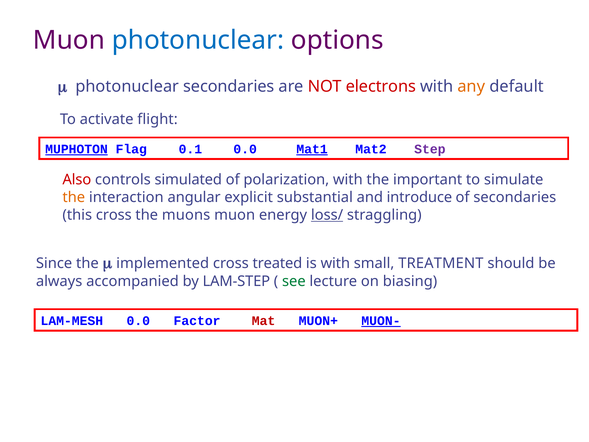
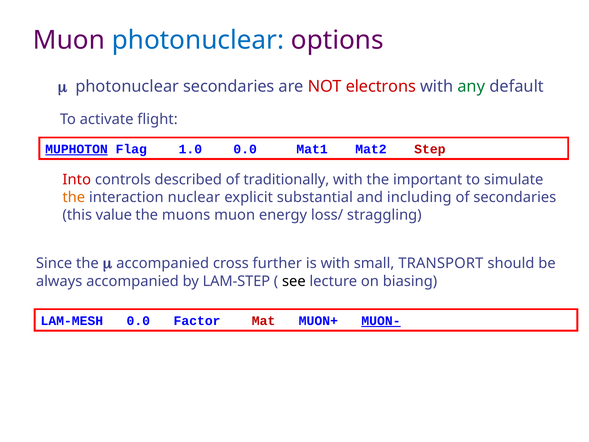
any colour: orange -> green (471, 86)
0.1: 0.1 -> 1.0 (190, 149)
Mat1 underline: present -> none (312, 149)
Step colour: purple -> red (430, 149)
Also: Also -> Into (77, 180)
simulated: simulated -> described (188, 180)
polarization: polarization -> traditionally (286, 180)
angular: angular -> nuclear (194, 197)
introduce: introduce -> including (419, 197)
this cross: cross -> value (114, 215)
loss/ underline: present -> none (327, 215)
implemented: implemented -> accompanied (163, 263)
treated: treated -> further (277, 263)
TREATMENT: TREATMENT -> TRANSPORT (441, 263)
see colour: green -> black (294, 281)
